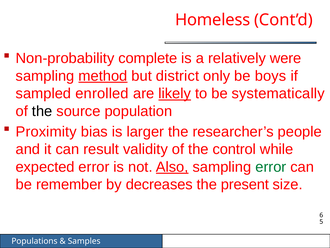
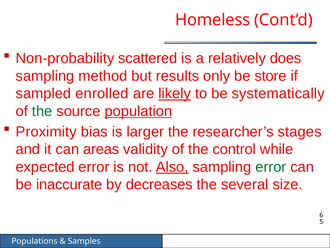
complete: complete -> scattered (148, 58)
were: were -> does (286, 58)
method underline: present -> none (103, 76)
district: district -> results (178, 76)
boys: boys -> store (271, 76)
the colour: black -> green (42, 111)
population underline: none -> present (138, 111)
people: people -> stages (300, 131)
result: result -> areas (101, 149)
remember: remember -> inaccurate (69, 184)
present: present -> several (245, 184)
